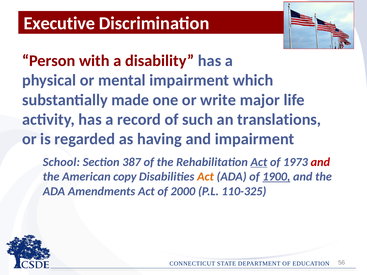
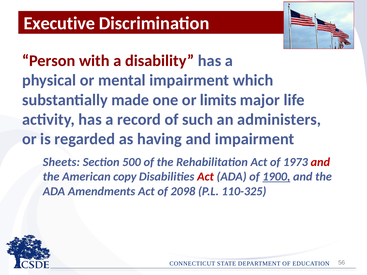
write: write -> limits (218, 100)
translations: translations -> administers (279, 120)
School: School -> Sheets (61, 162)
387: 387 -> 500 (132, 162)
Act underline: present -> none (259, 162)
Act colour: orange -> red (206, 177)
2000: 2000 -> 2098 (183, 191)
